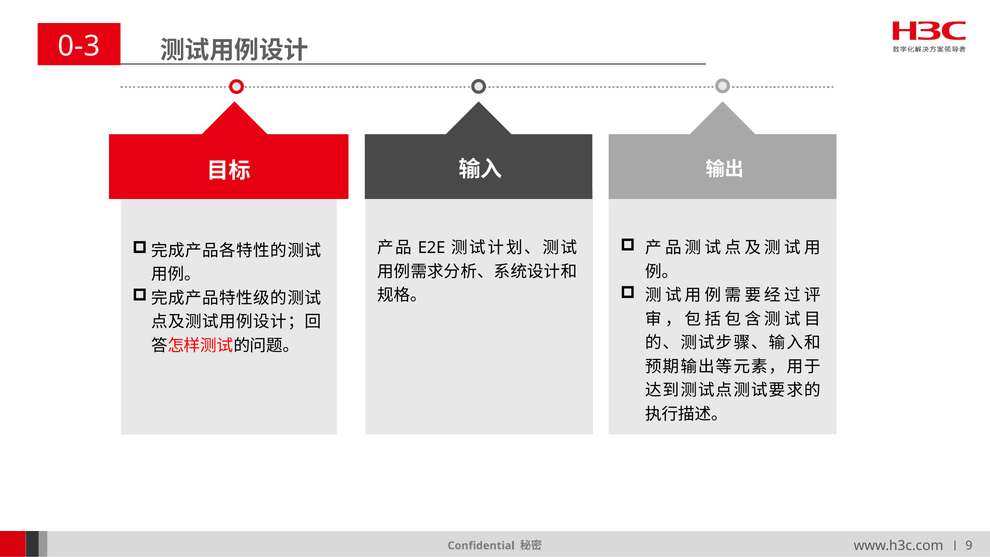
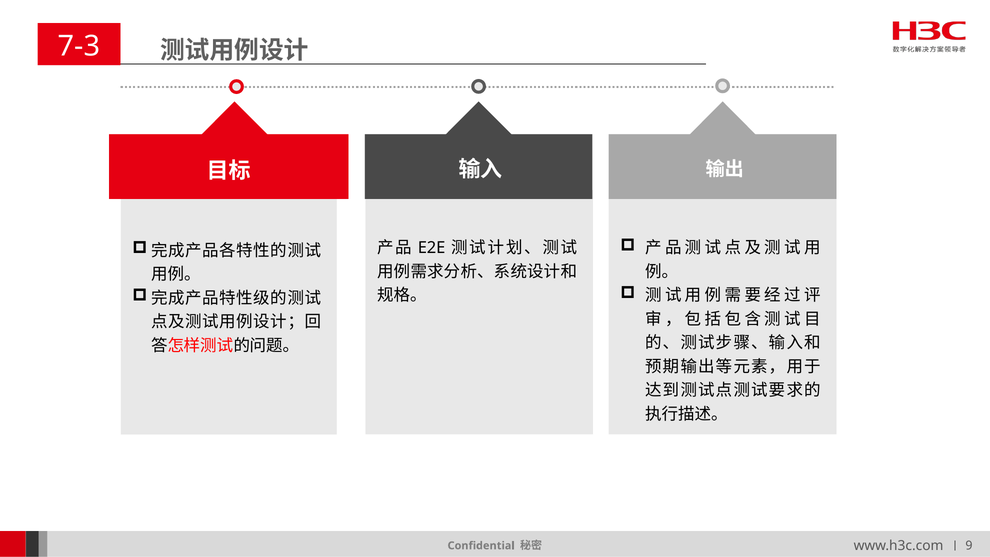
0-3: 0-3 -> 7-3 (79, 46)
